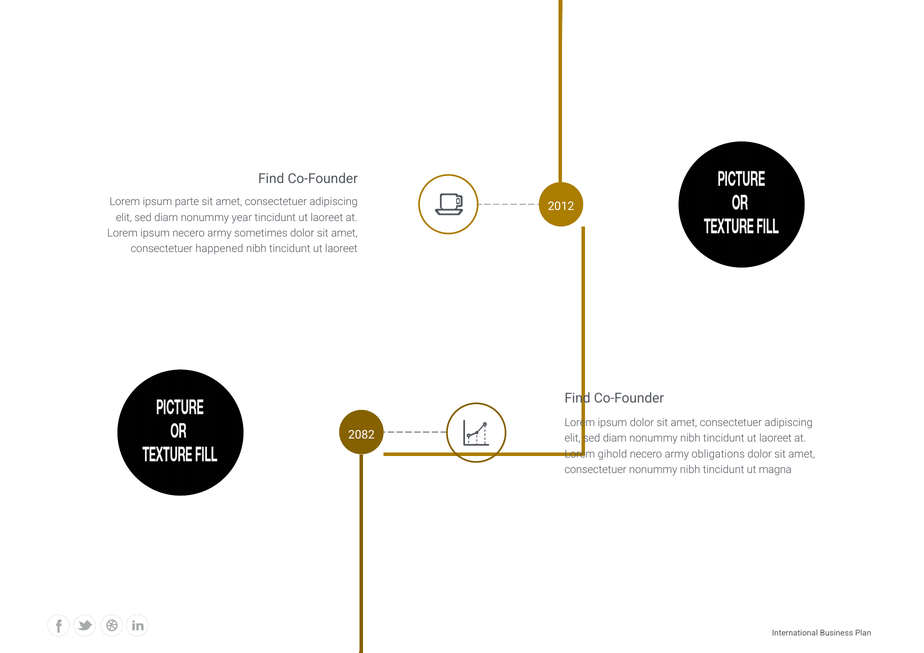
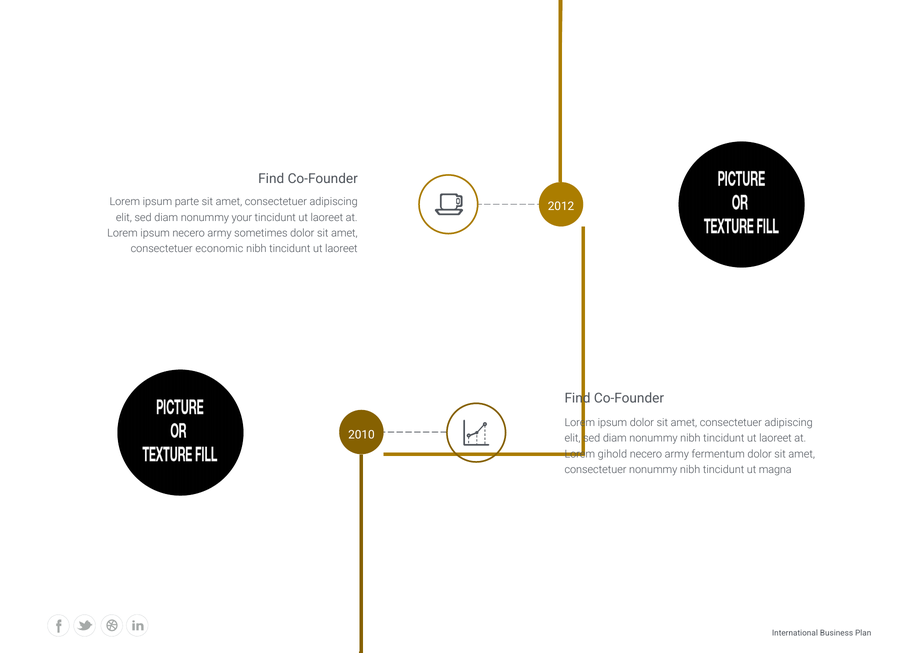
year: year -> your (242, 218)
happened: happened -> economic (219, 249)
2082: 2082 -> 2010 (361, 435)
obligations: obligations -> fermentum (718, 454)
